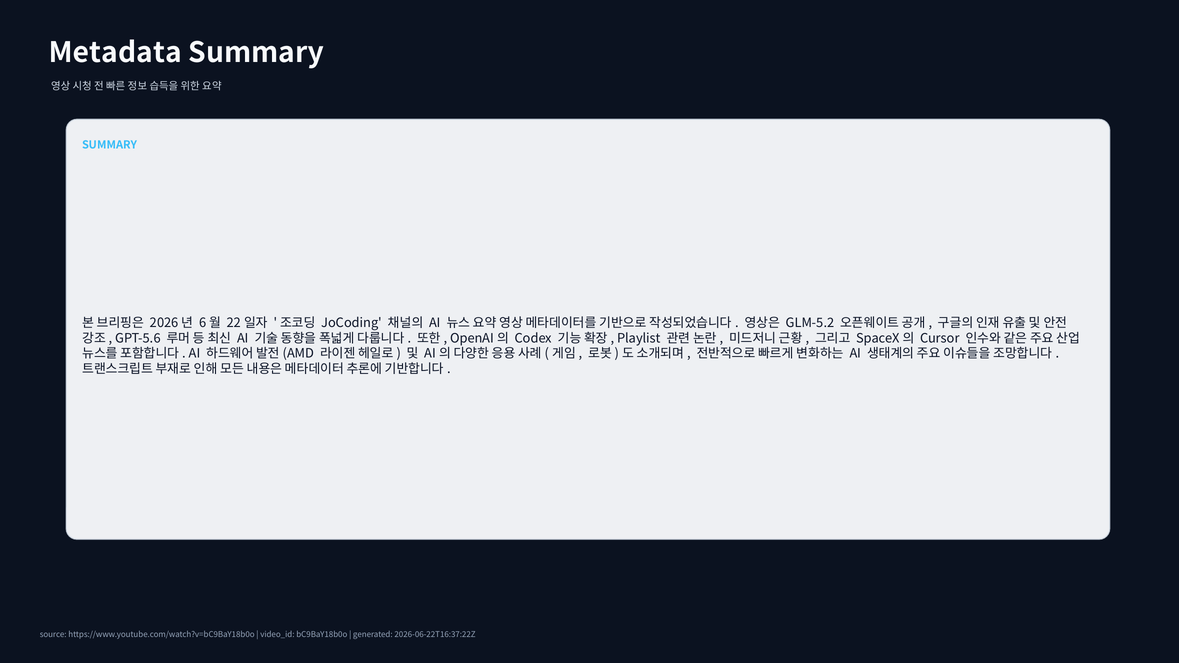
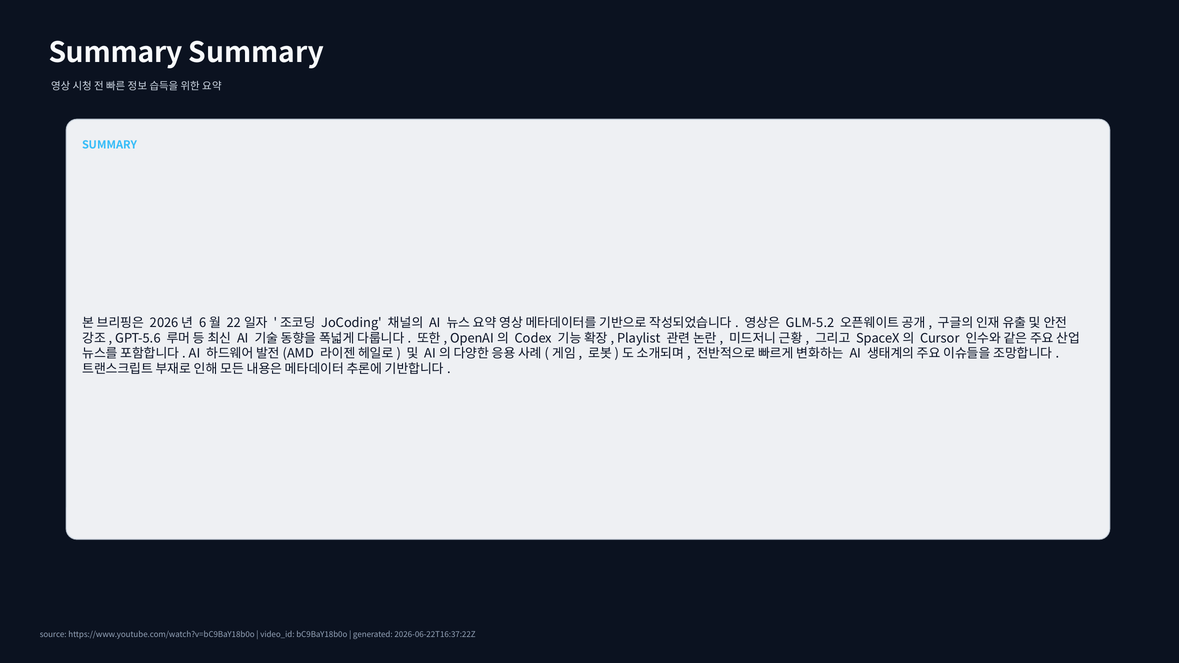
Metadata: Metadata -> Summary (115, 53)
